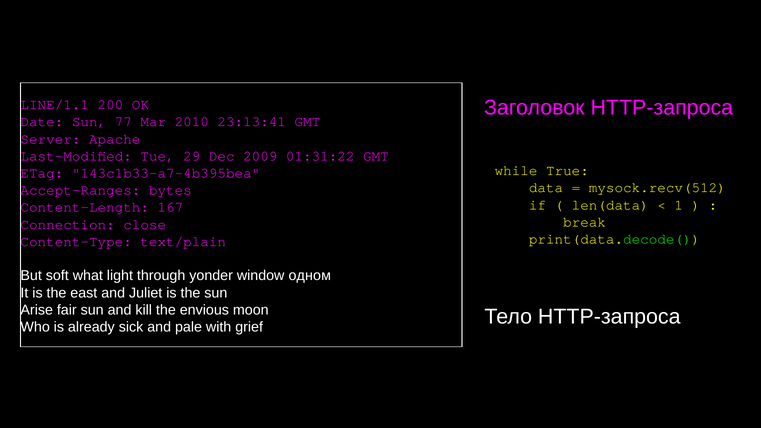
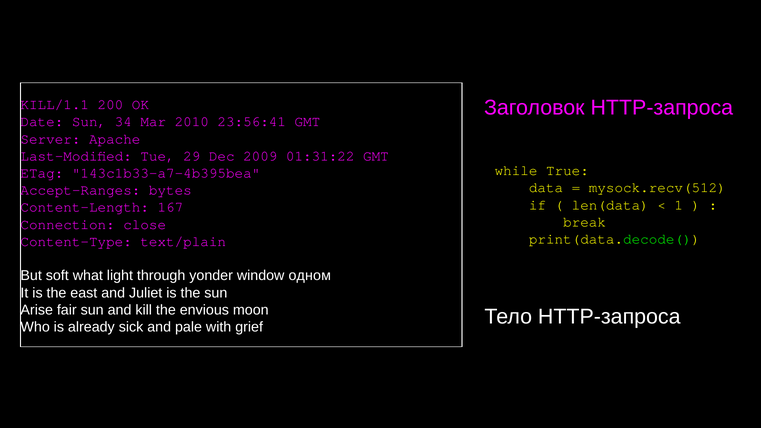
LINE/1.1: LINE/1.1 -> KILL/1.1 (55, 105)
77: 77 -> 34 (123, 122)
23:13:41: 23:13:41 -> 23:56:41 (252, 122)
